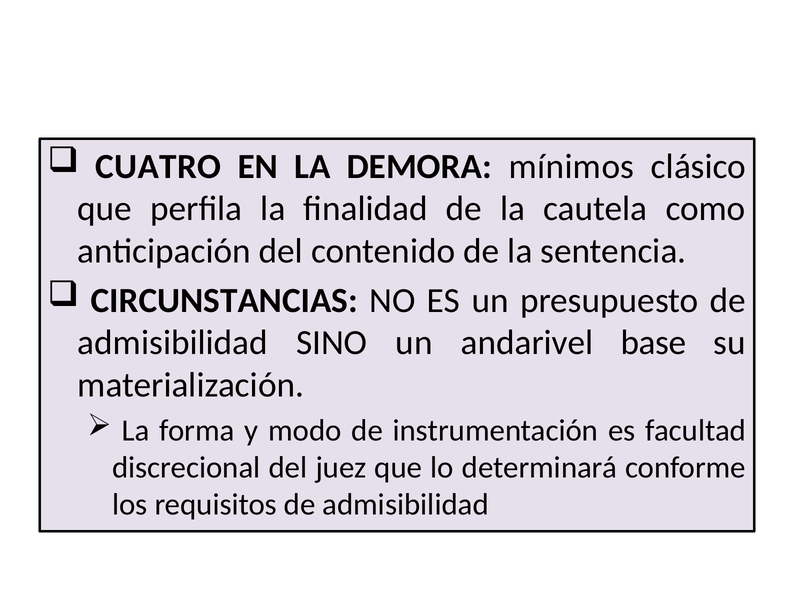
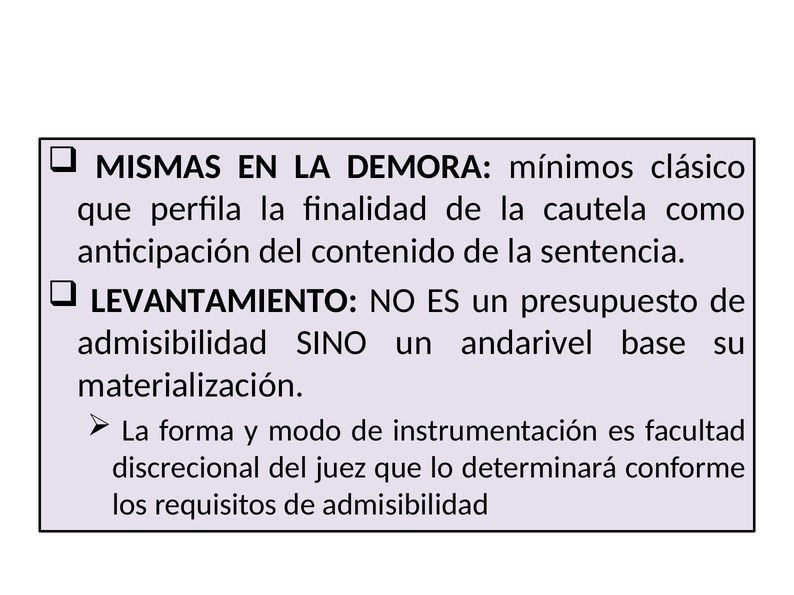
CUATRO: CUATRO -> MISMAS (159, 167)
CIRCUNSTANCIAS: CIRCUNSTANCIAS -> LEVANTAMIENTO (224, 301)
